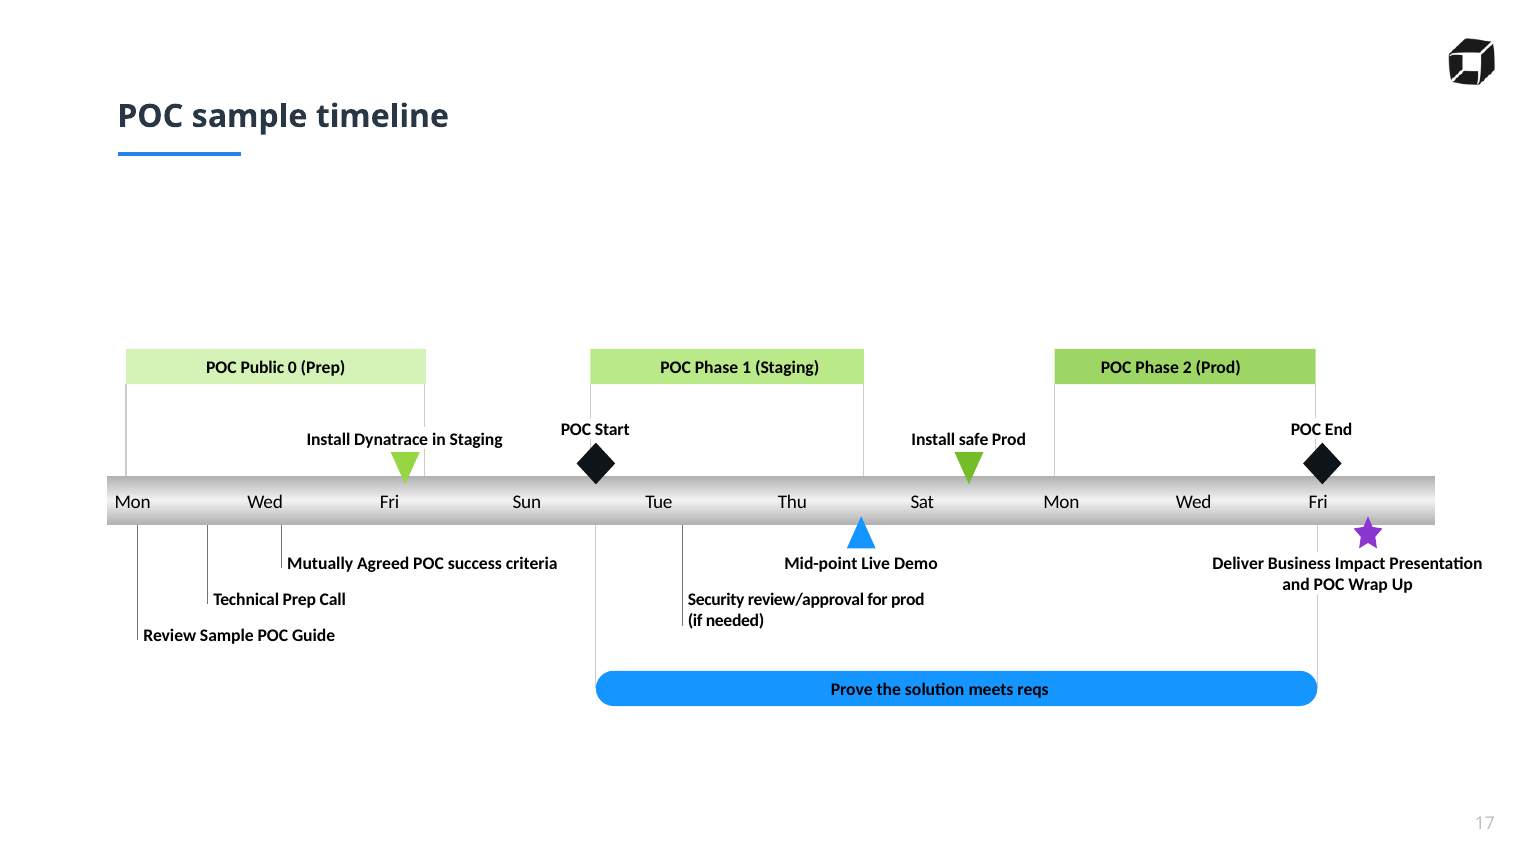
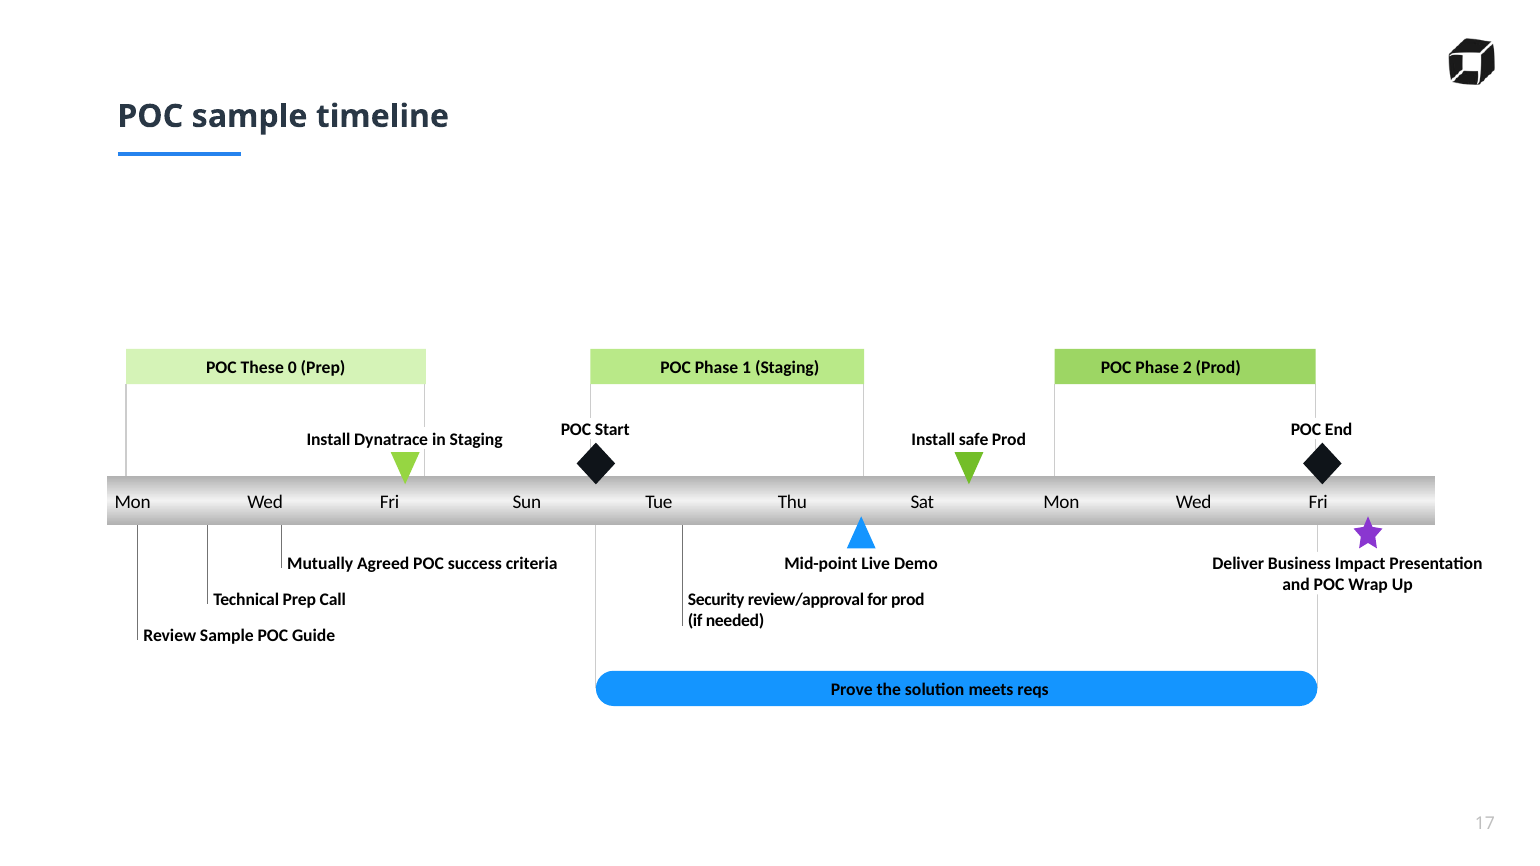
Public: Public -> These (262, 368)
